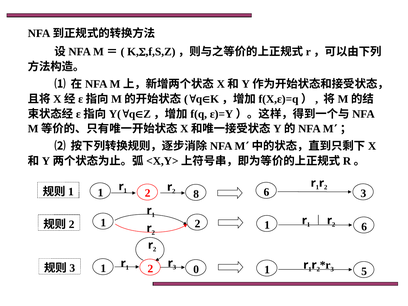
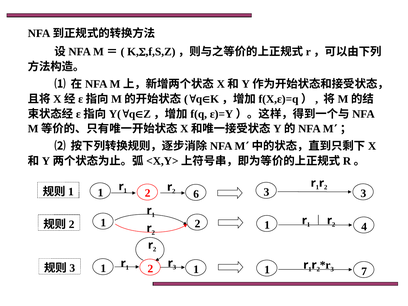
6: 6 -> 3 (266, 192)
8: 8 -> 6 (196, 194)
6: 6 -> 4 (364, 227)
2 0: 0 -> 1 (196, 269)
5: 5 -> 7 (364, 271)
